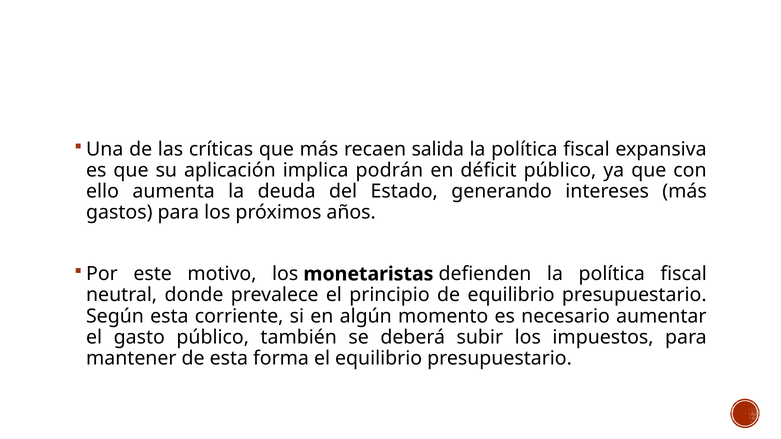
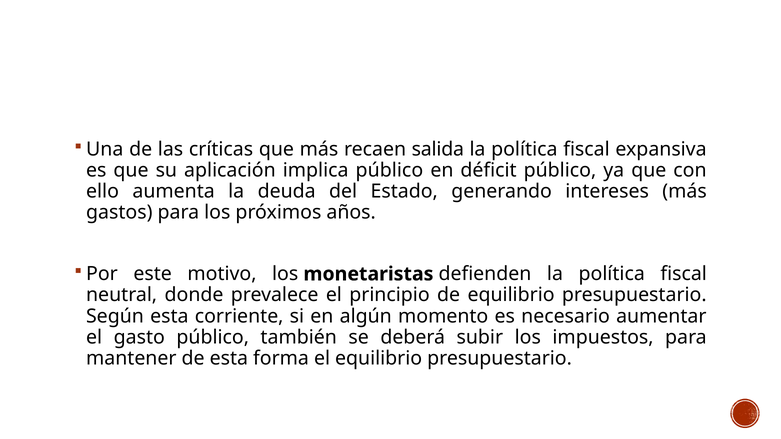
implica podrán: podrán -> público (389, 170)
